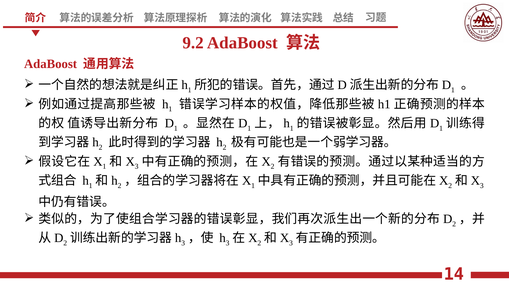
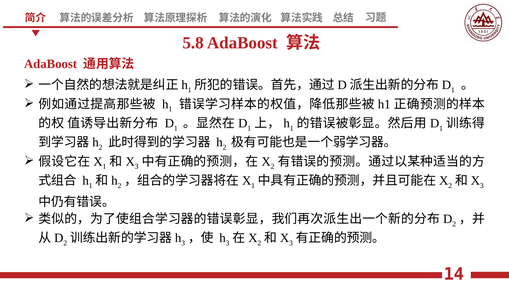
9.2: 9.2 -> 5.8 (193, 43)
